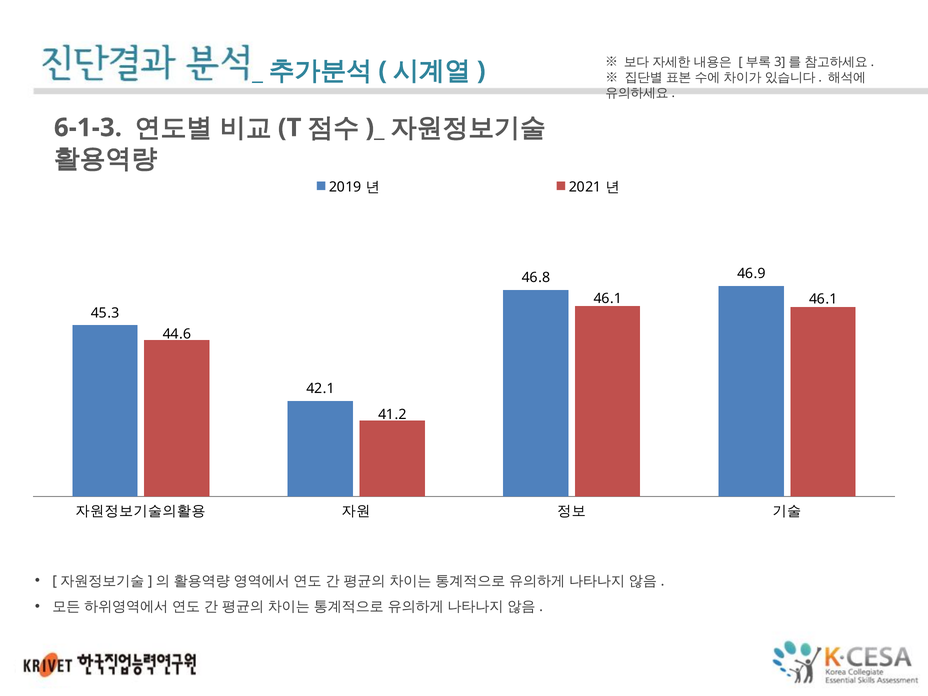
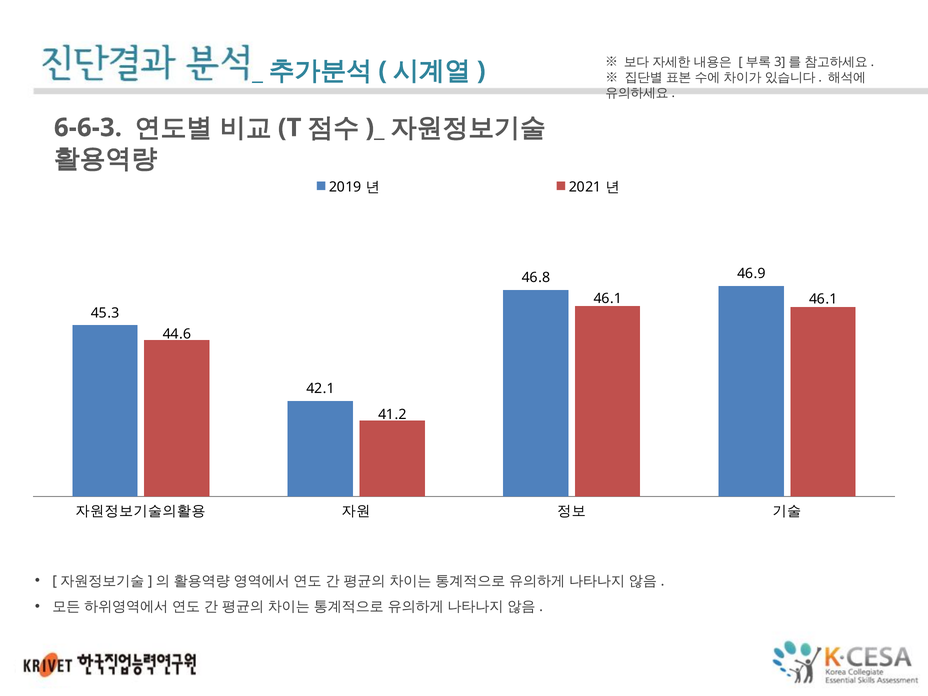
6-1-3: 6-1-3 -> 6-6-3 (88, 128)
